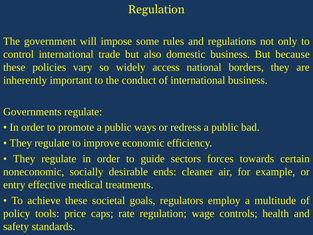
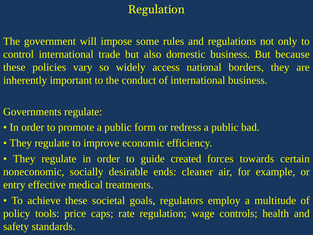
ways: ways -> form (145, 127)
sectors: sectors -> created (186, 159)
